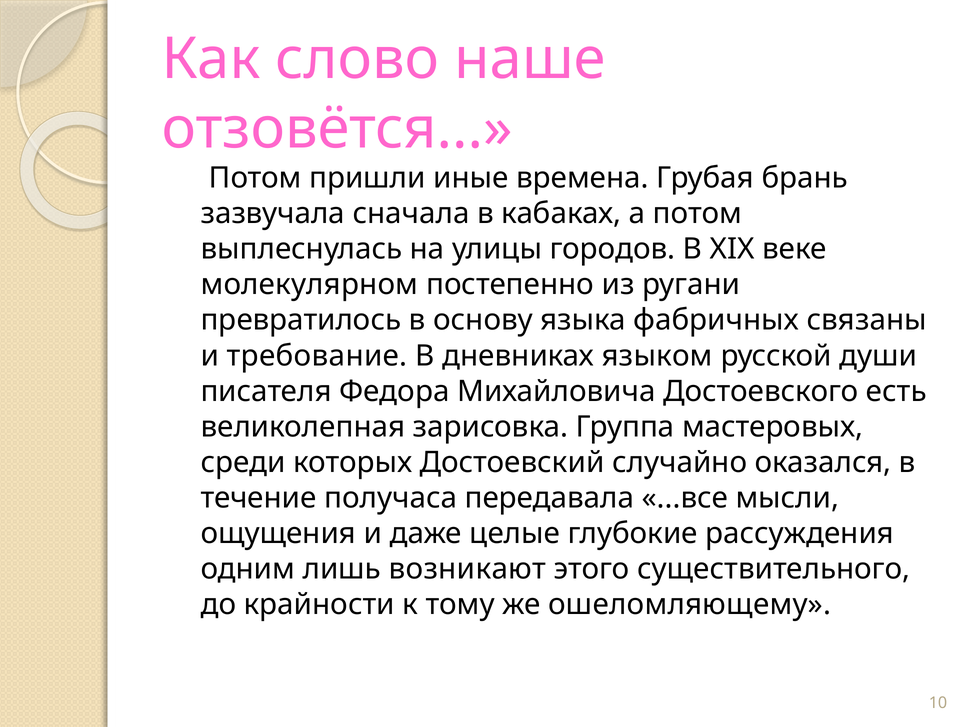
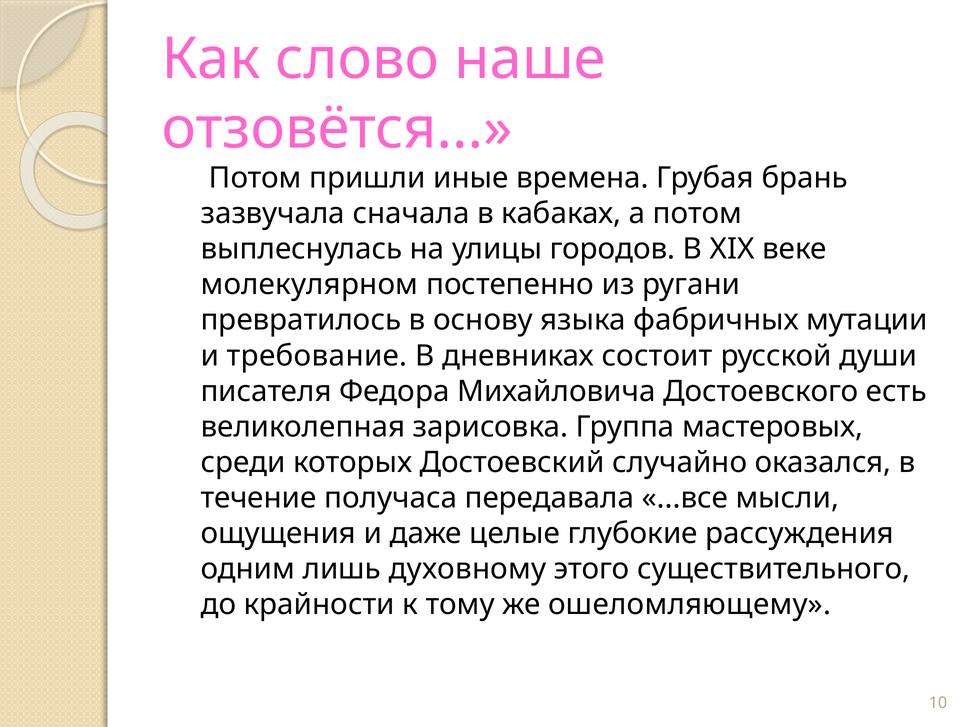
связаны: связаны -> мутации (867, 320)
языком: языком -> состоит (657, 356)
возникают: возникают -> духовному (467, 569)
